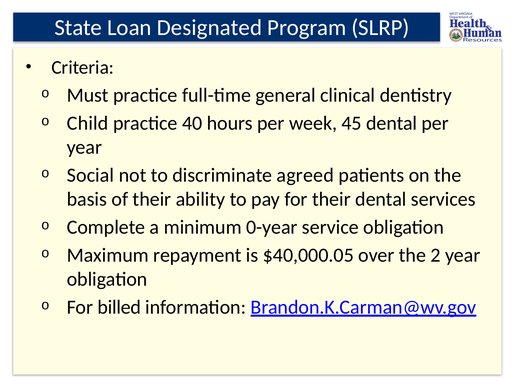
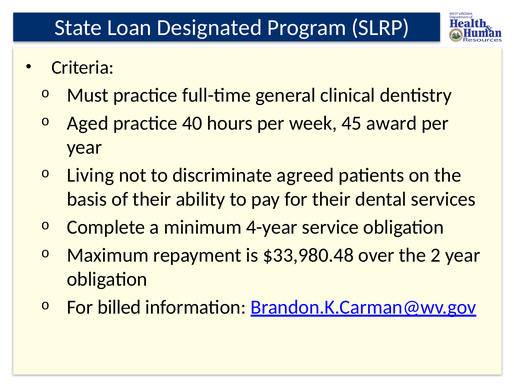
Child: Child -> Aged (88, 123)
45 dental: dental -> award (392, 123)
Social: Social -> Living (90, 175)
0-year: 0-year -> 4-year (272, 227)
$40,000.05: $40,000.05 -> $33,980.48 (308, 255)
